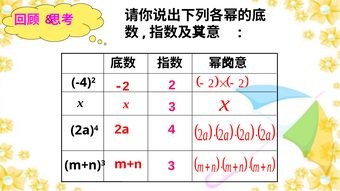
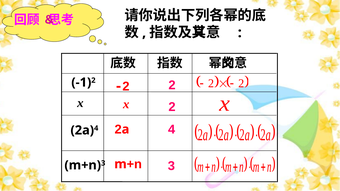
-4: -4 -> -1 (81, 82)
x 3: 3 -> 2 (172, 107)
